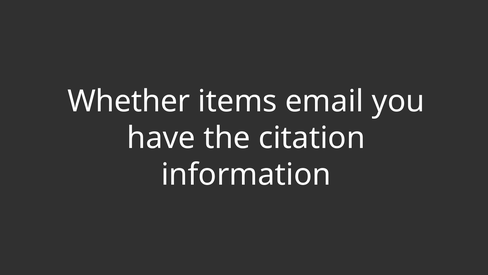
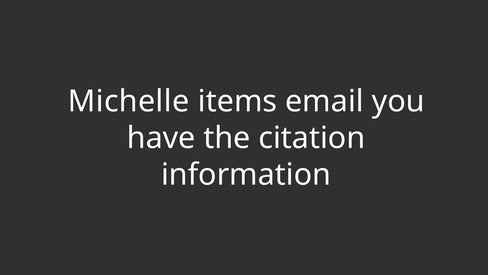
Whether: Whether -> Michelle (129, 101)
